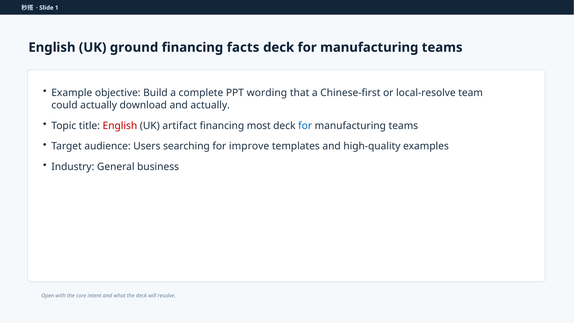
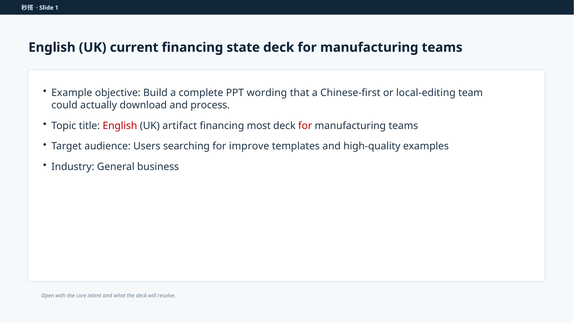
ground: ground -> current (134, 47)
facts: facts -> state (243, 47)
local-resolve: local-resolve -> local-editing (426, 93)
and actually: actually -> process (210, 105)
for colour: blue -> red (305, 126)
